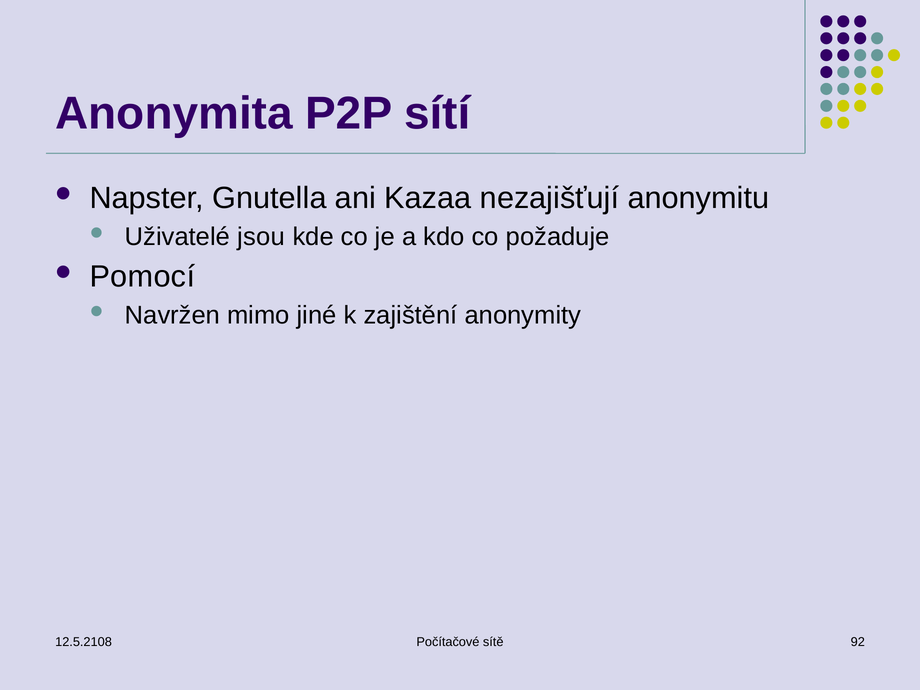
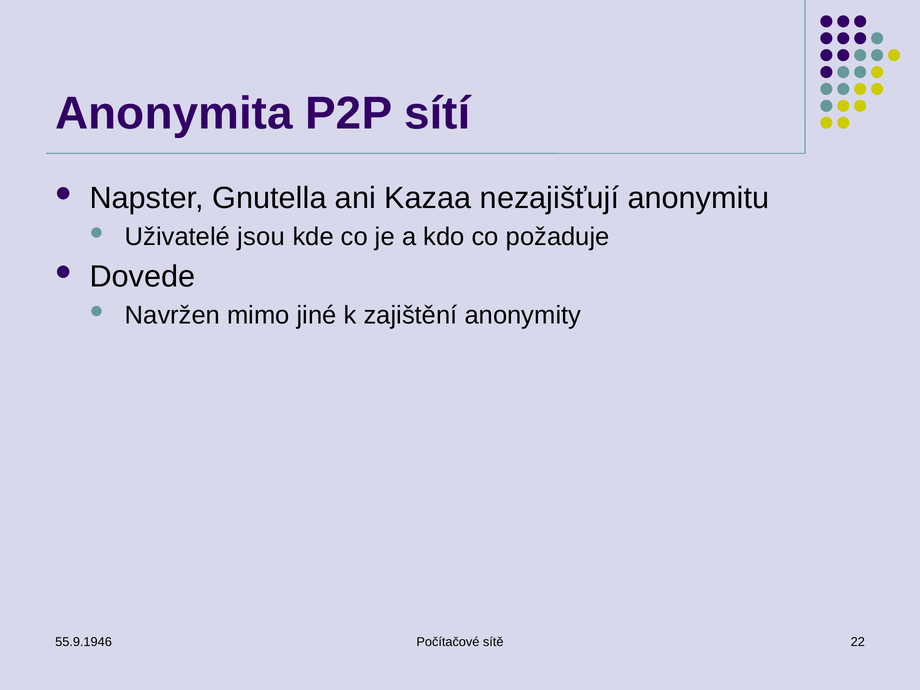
Pomocí: Pomocí -> Dovede (143, 277)
12.5.2108: 12.5.2108 -> 55.9.1946 (84, 642)
92: 92 -> 22 (858, 642)
